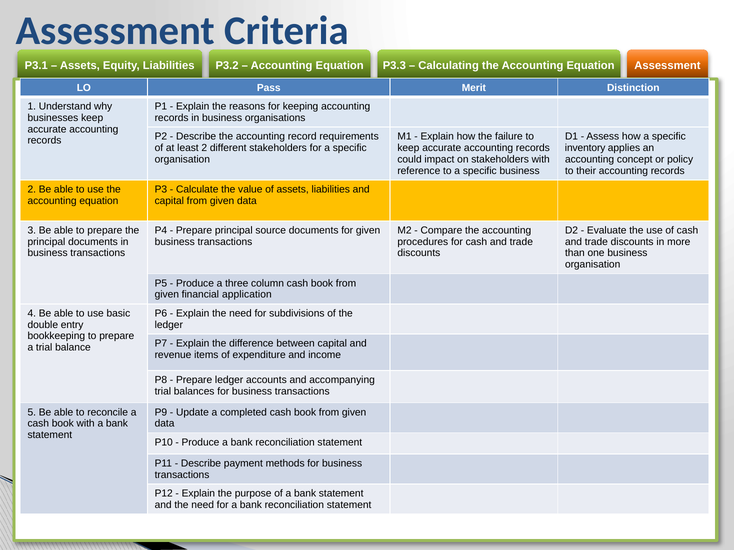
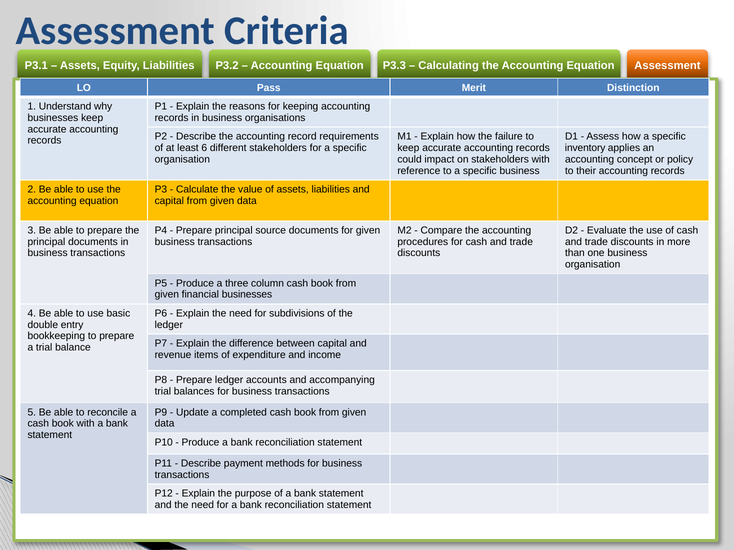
least 2: 2 -> 6 (204, 148)
financial application: application -> businesses (247, 295)
